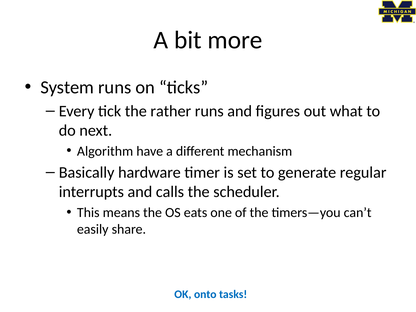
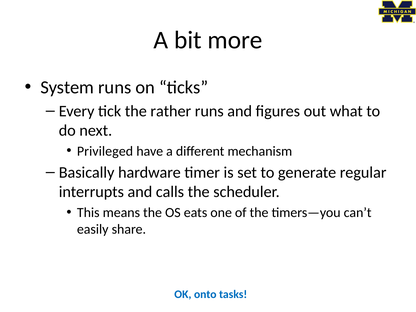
Algorithm: Algorithm -> Privileged (105, 151)
